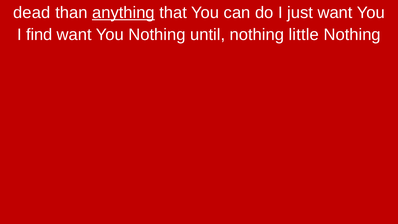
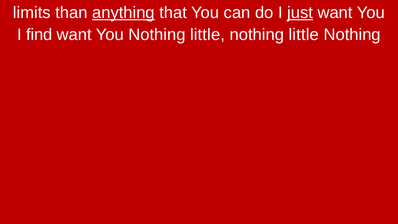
dead: dead -> limits (32, 13)
just underline: none -> present (300, 13)
You Nothing until: until -> little (208, 35)
